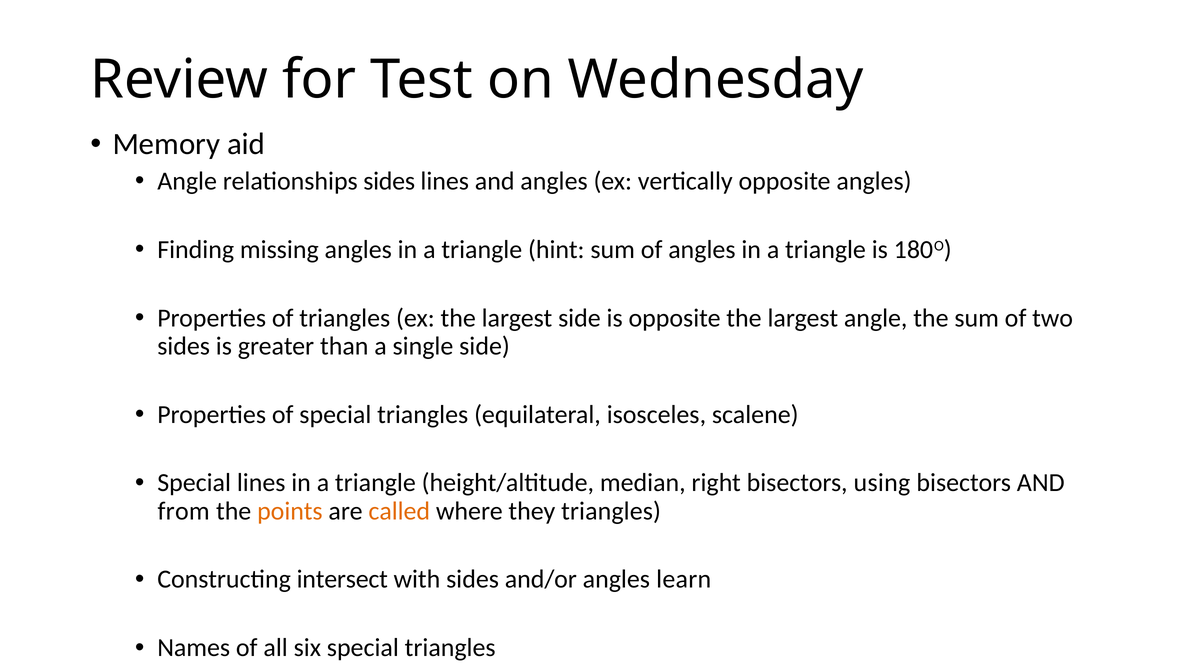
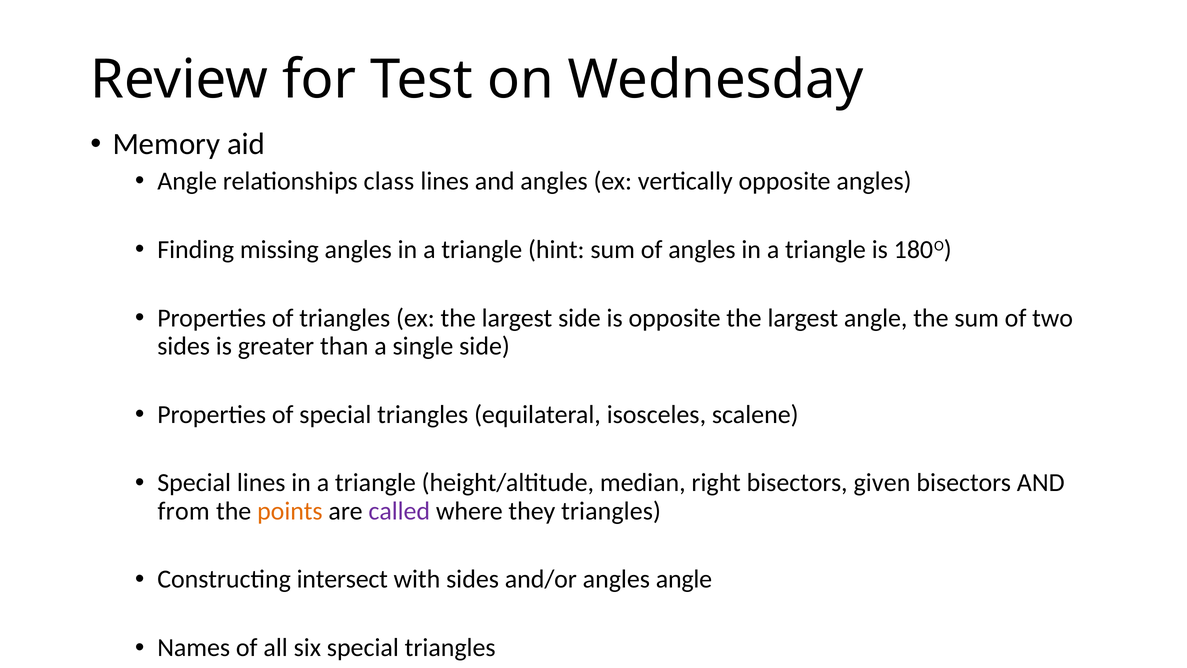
relationships sides: sides -> class (389, 181)
using: using -> given (882, 483)
called colour: orange -> purple (399, 511)
angles learn: learn -> angle (684, 579)
